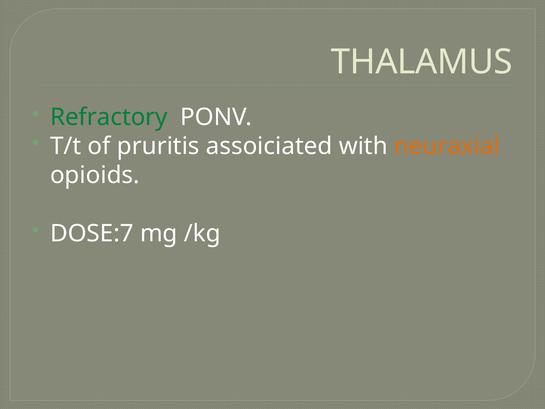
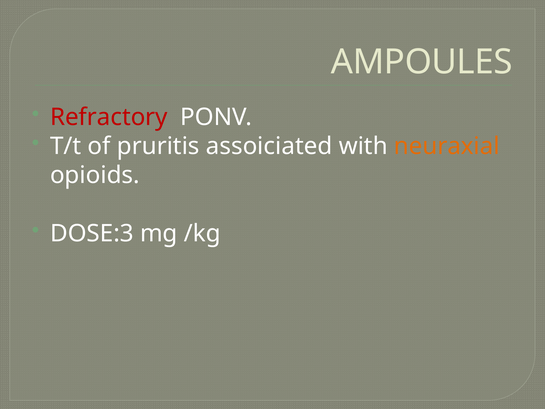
THALAMUS: THALAMUS -> AMPOULES (422, 62)
Refractory colour: green -> red (109, 117)
DOSE:7: DOSE:7 -> DOSE:3 (92, 233)
